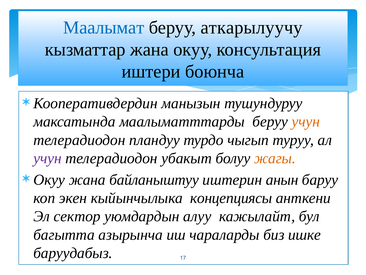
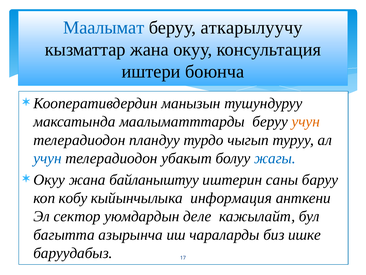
учун colour: purple -> blue (48, 158)
жагы colour: orange -> blue (275, 158)
анын: анын -> саны (282, 179)
экен: экен -> кобу (73, 198)
концепциясы: концепциясы -> информация (231, 198)
алуу: алуу -> деле (197, 216)
